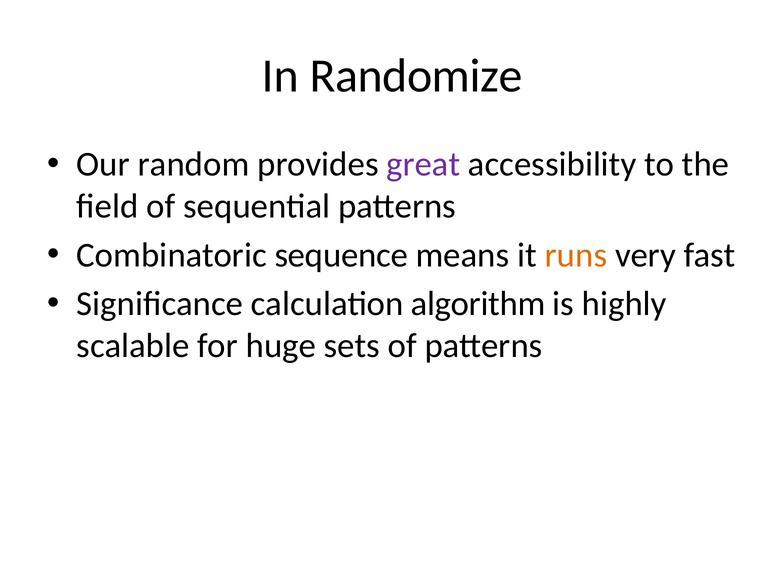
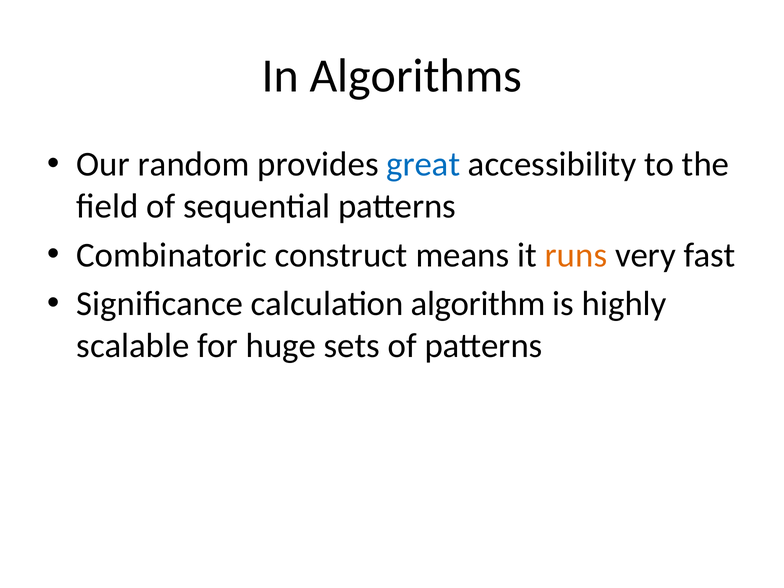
Randomize: Randomize -> Algorithms (416, 76)
great colour: purple -> blue (423, 164)
sequence: sequence -> construct (341, 255)
